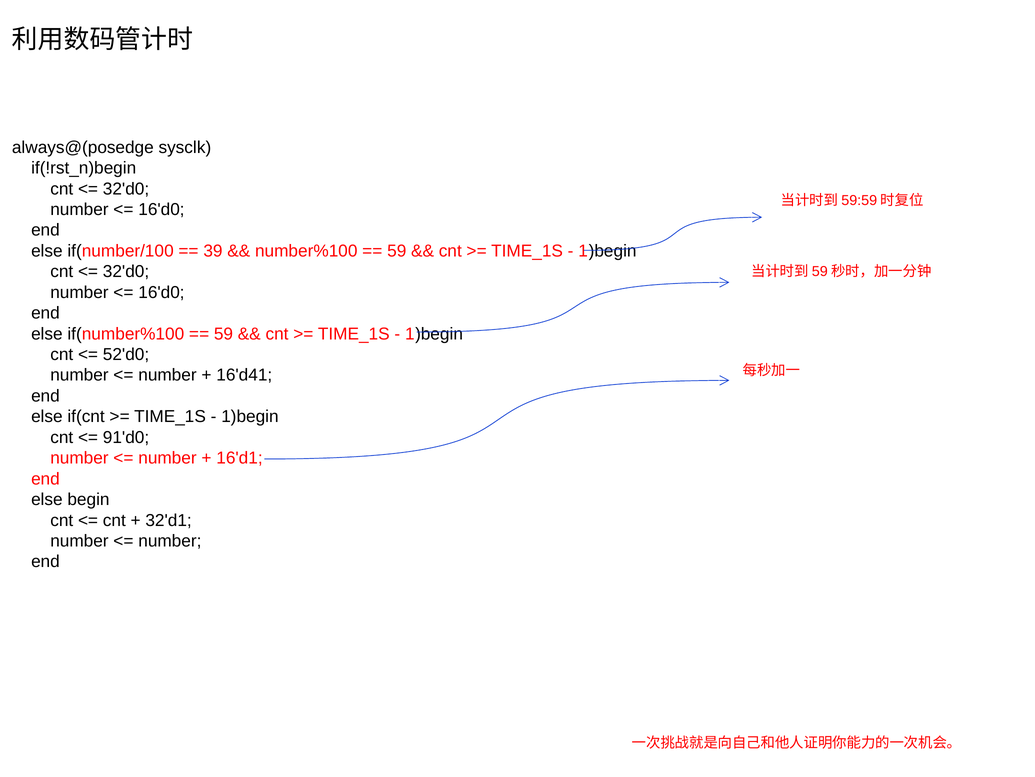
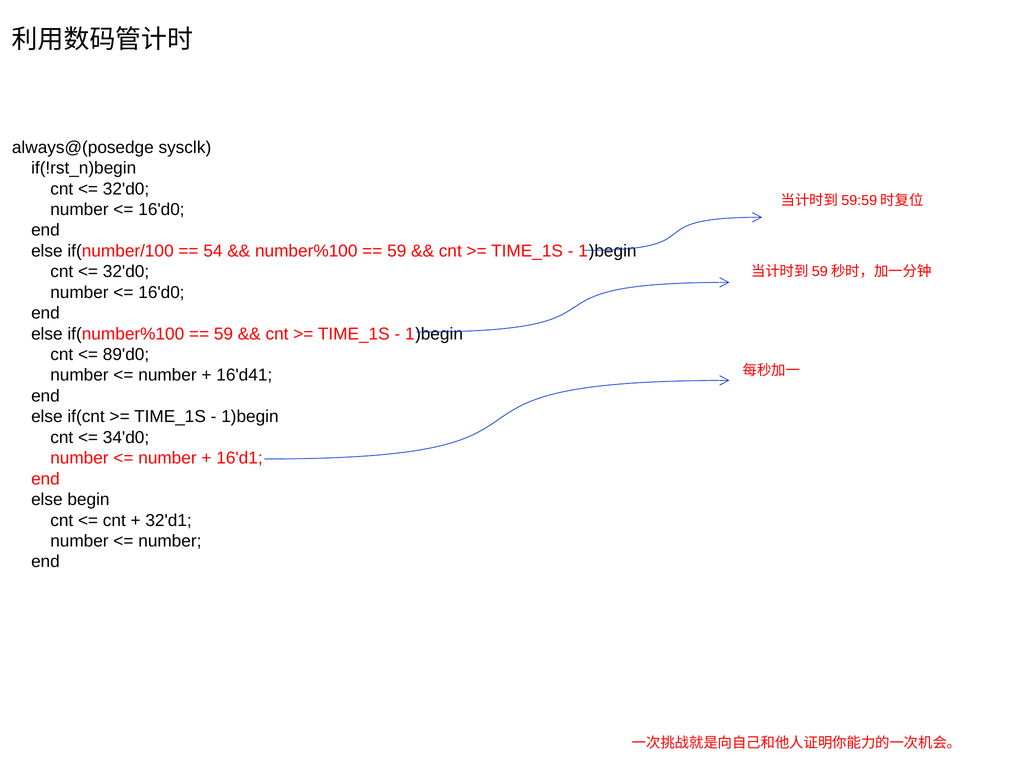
39: 39 -> 54 (213, 251)
52'd0: 52'd0 -> 89'd0 (126, 354)
91'd0: 91'd0 -> 34'd0 (126, 437)
